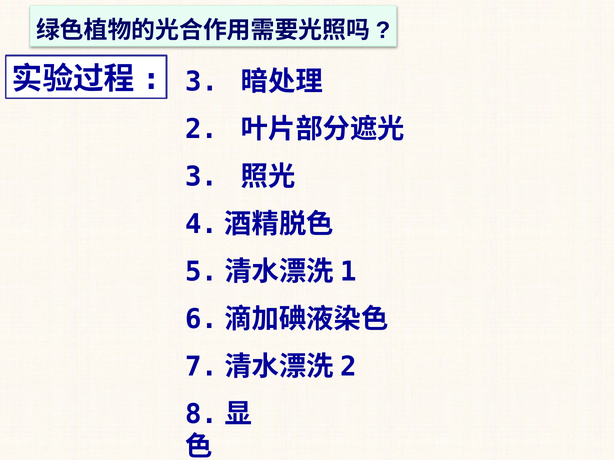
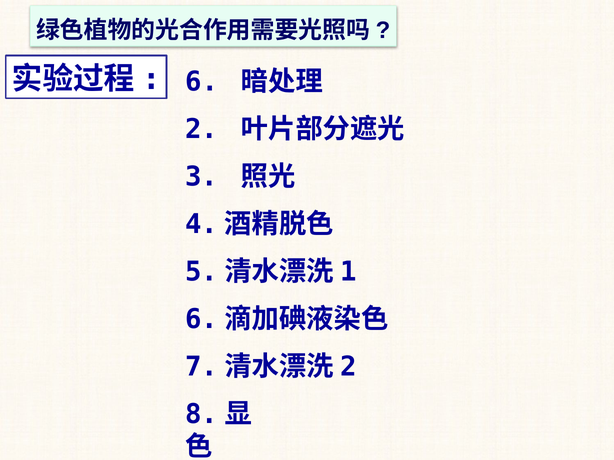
3: 3 -> 6 (202, 82)
